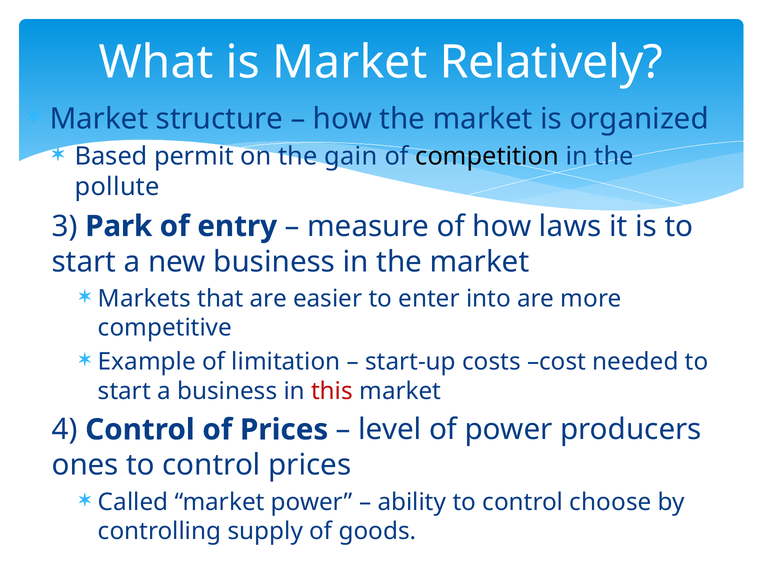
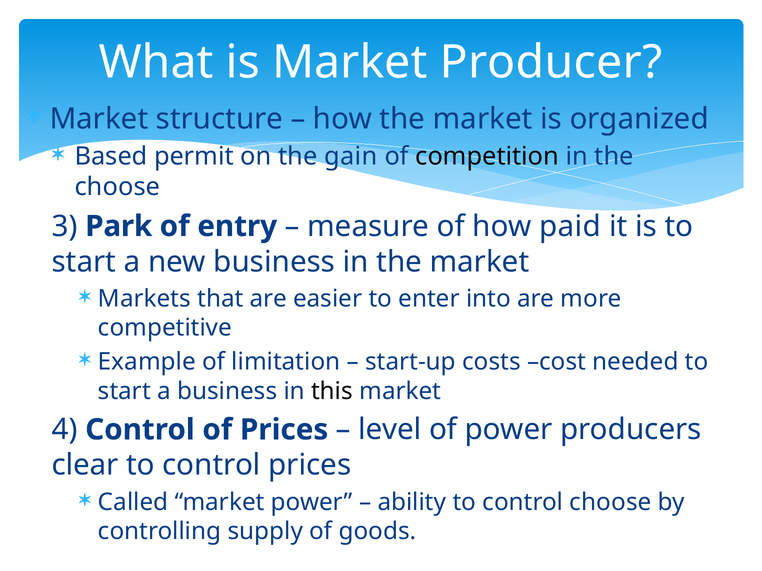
Relatively: Relatively -> Producer (551, 62)
pollute: pollute -> choose (117, 187)
laws: laws -> paid (570, 226)
this colour: red -> black (332, 391)
ones: ones -> clear (85, 466)
